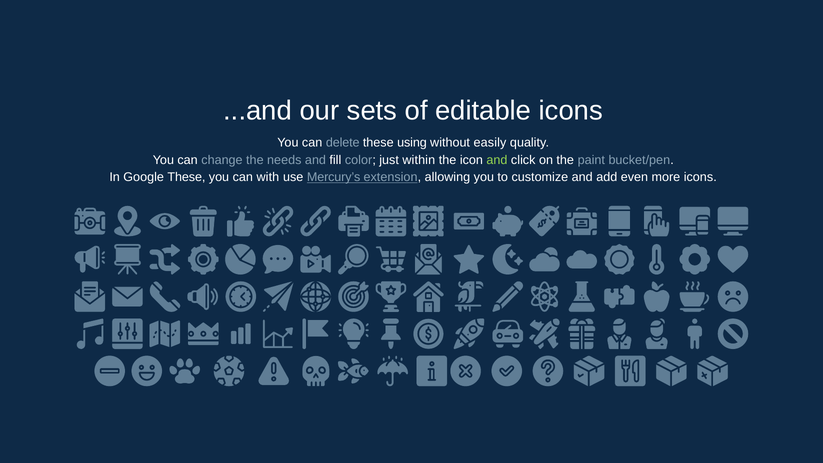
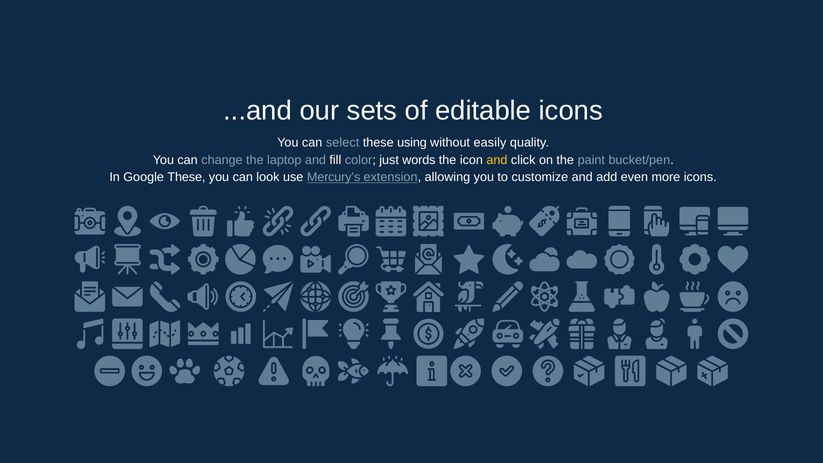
delete: delete -> select (343, 143)
needs: needs -> laptop (284, 160)
within: within -> words (419, 160)
and colour: light green -> yellow (497, 160)
with: with -> look (268, 177)
